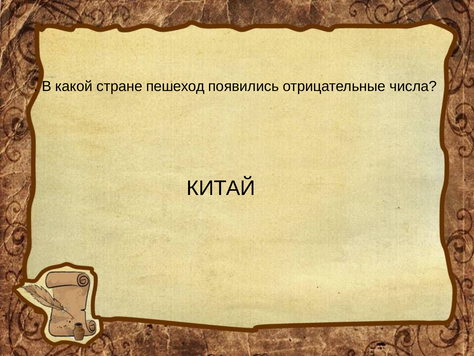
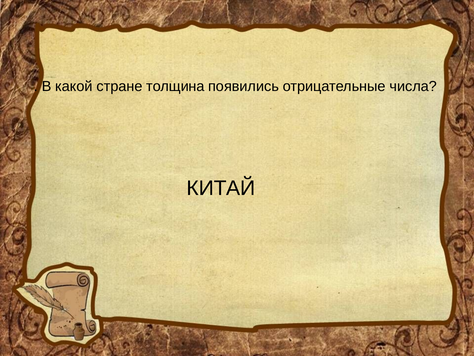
пешеход: пешеход -> толщина (175, 86)
